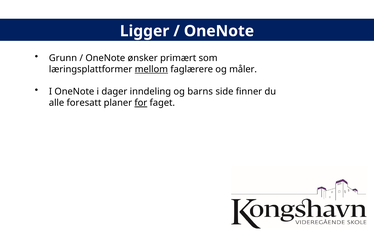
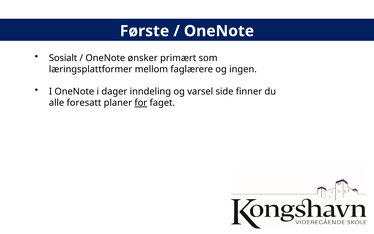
Ligger: Ligger -> Første (145, 31)
Grunn: Grunn -> Sosialt (63, 58)
mellom underline: present -> none (151, 69)
måler: måler -> ingen (243, 69)
barns: barns -> varsel (200, 92)
